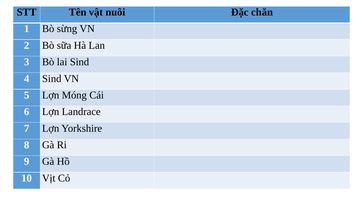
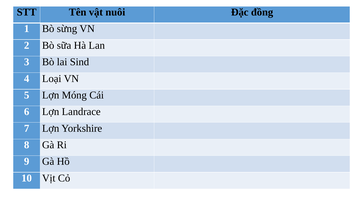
chăn: chăn -> đồng (262, 12)
4 Sind: Sind -> Loại (52, 79)
